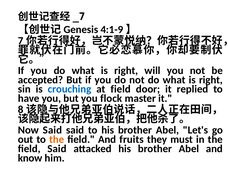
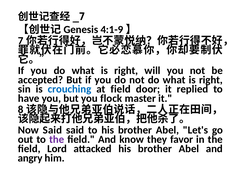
the colour: orange -> purple (57, 139)
fruits: fruits -> know (132, 139)
must: must -> favor (182, 139)
field Said: Said -> Lord (57, 149)
know: know -> angry (30, 158)
